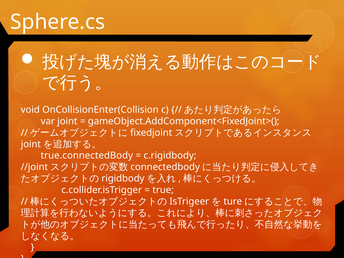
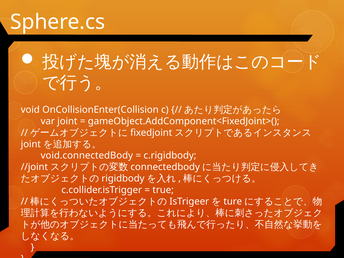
true.connectedBody: true.connectedBody -> void.connectedBody (87, 156)
